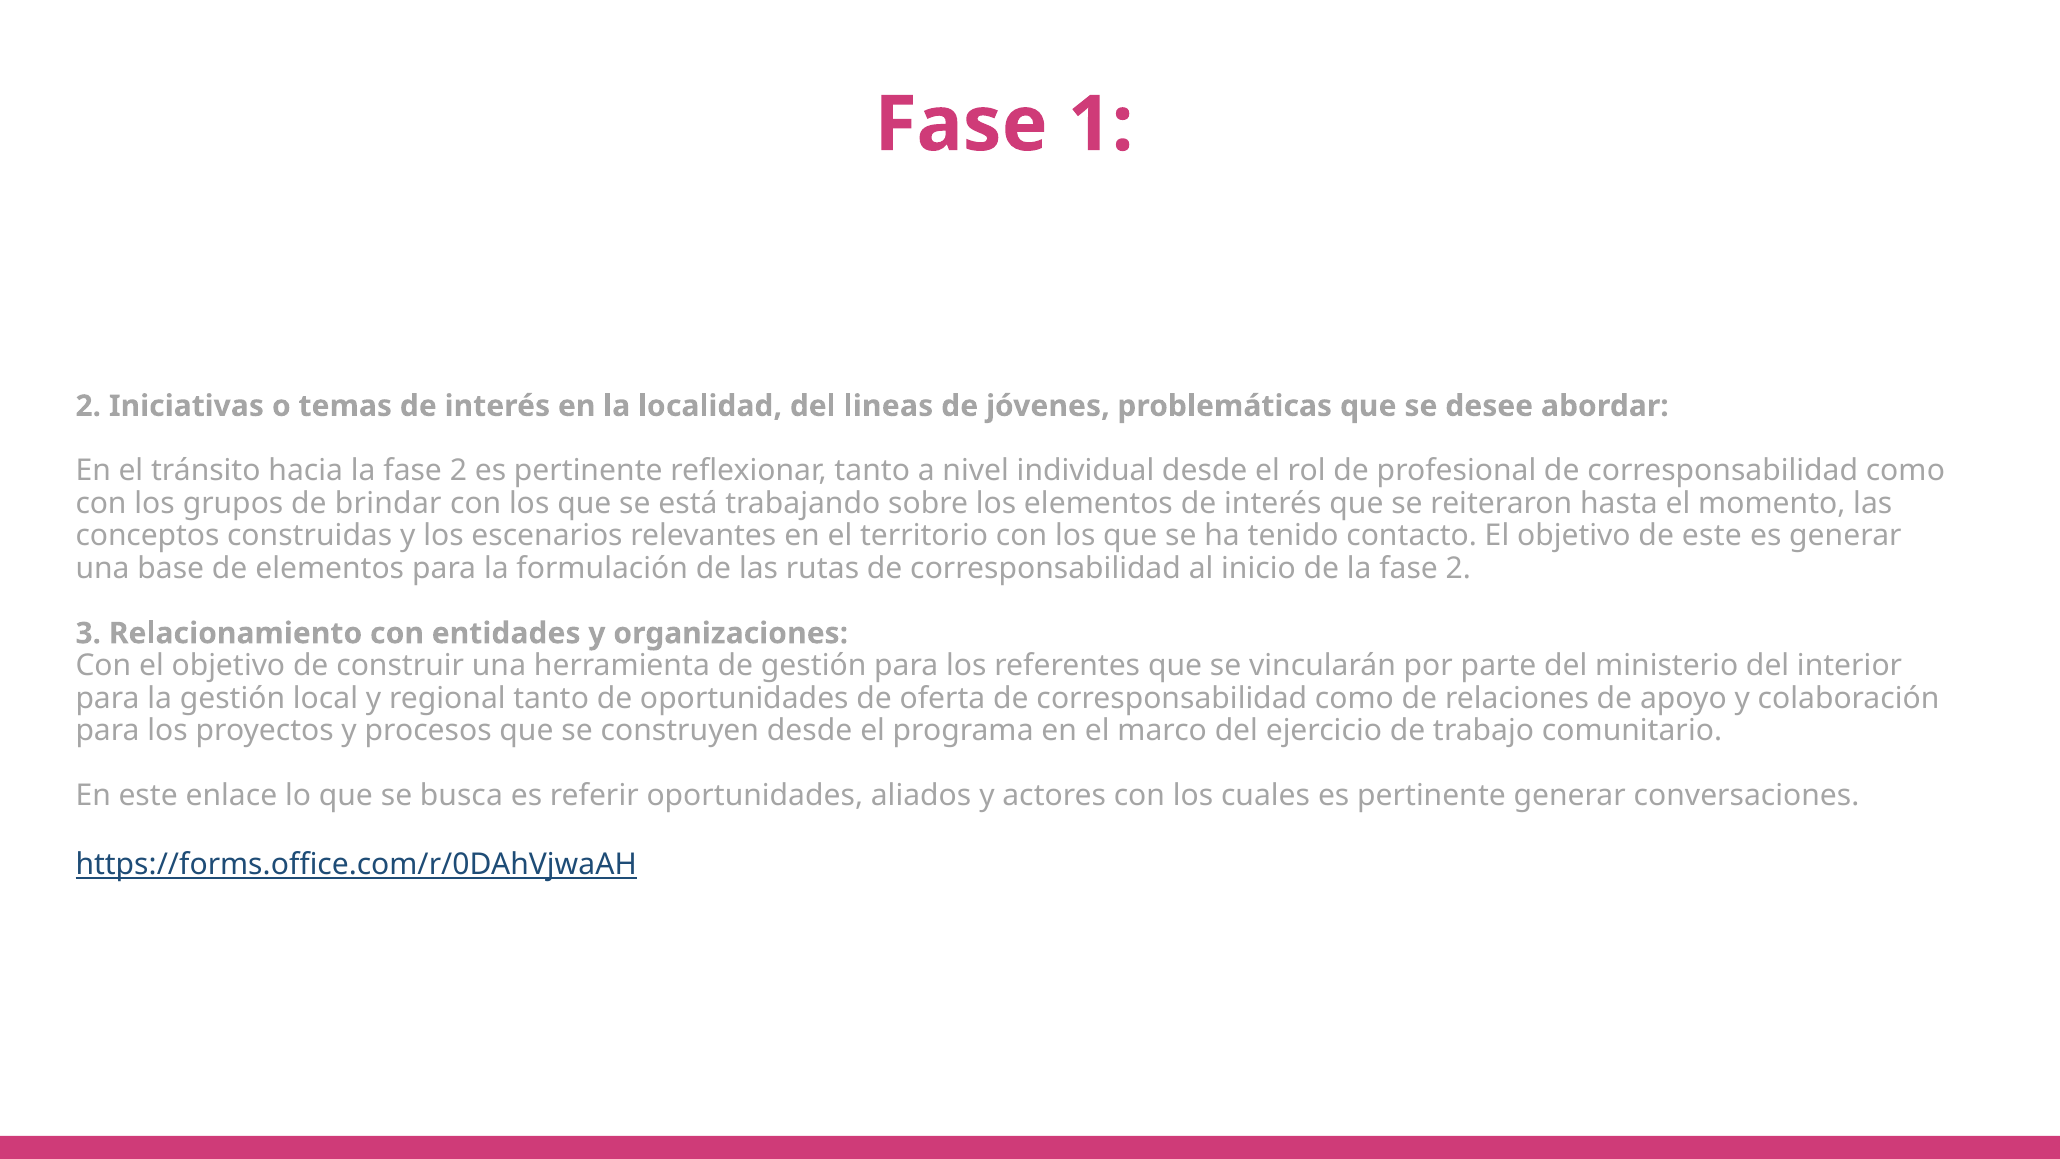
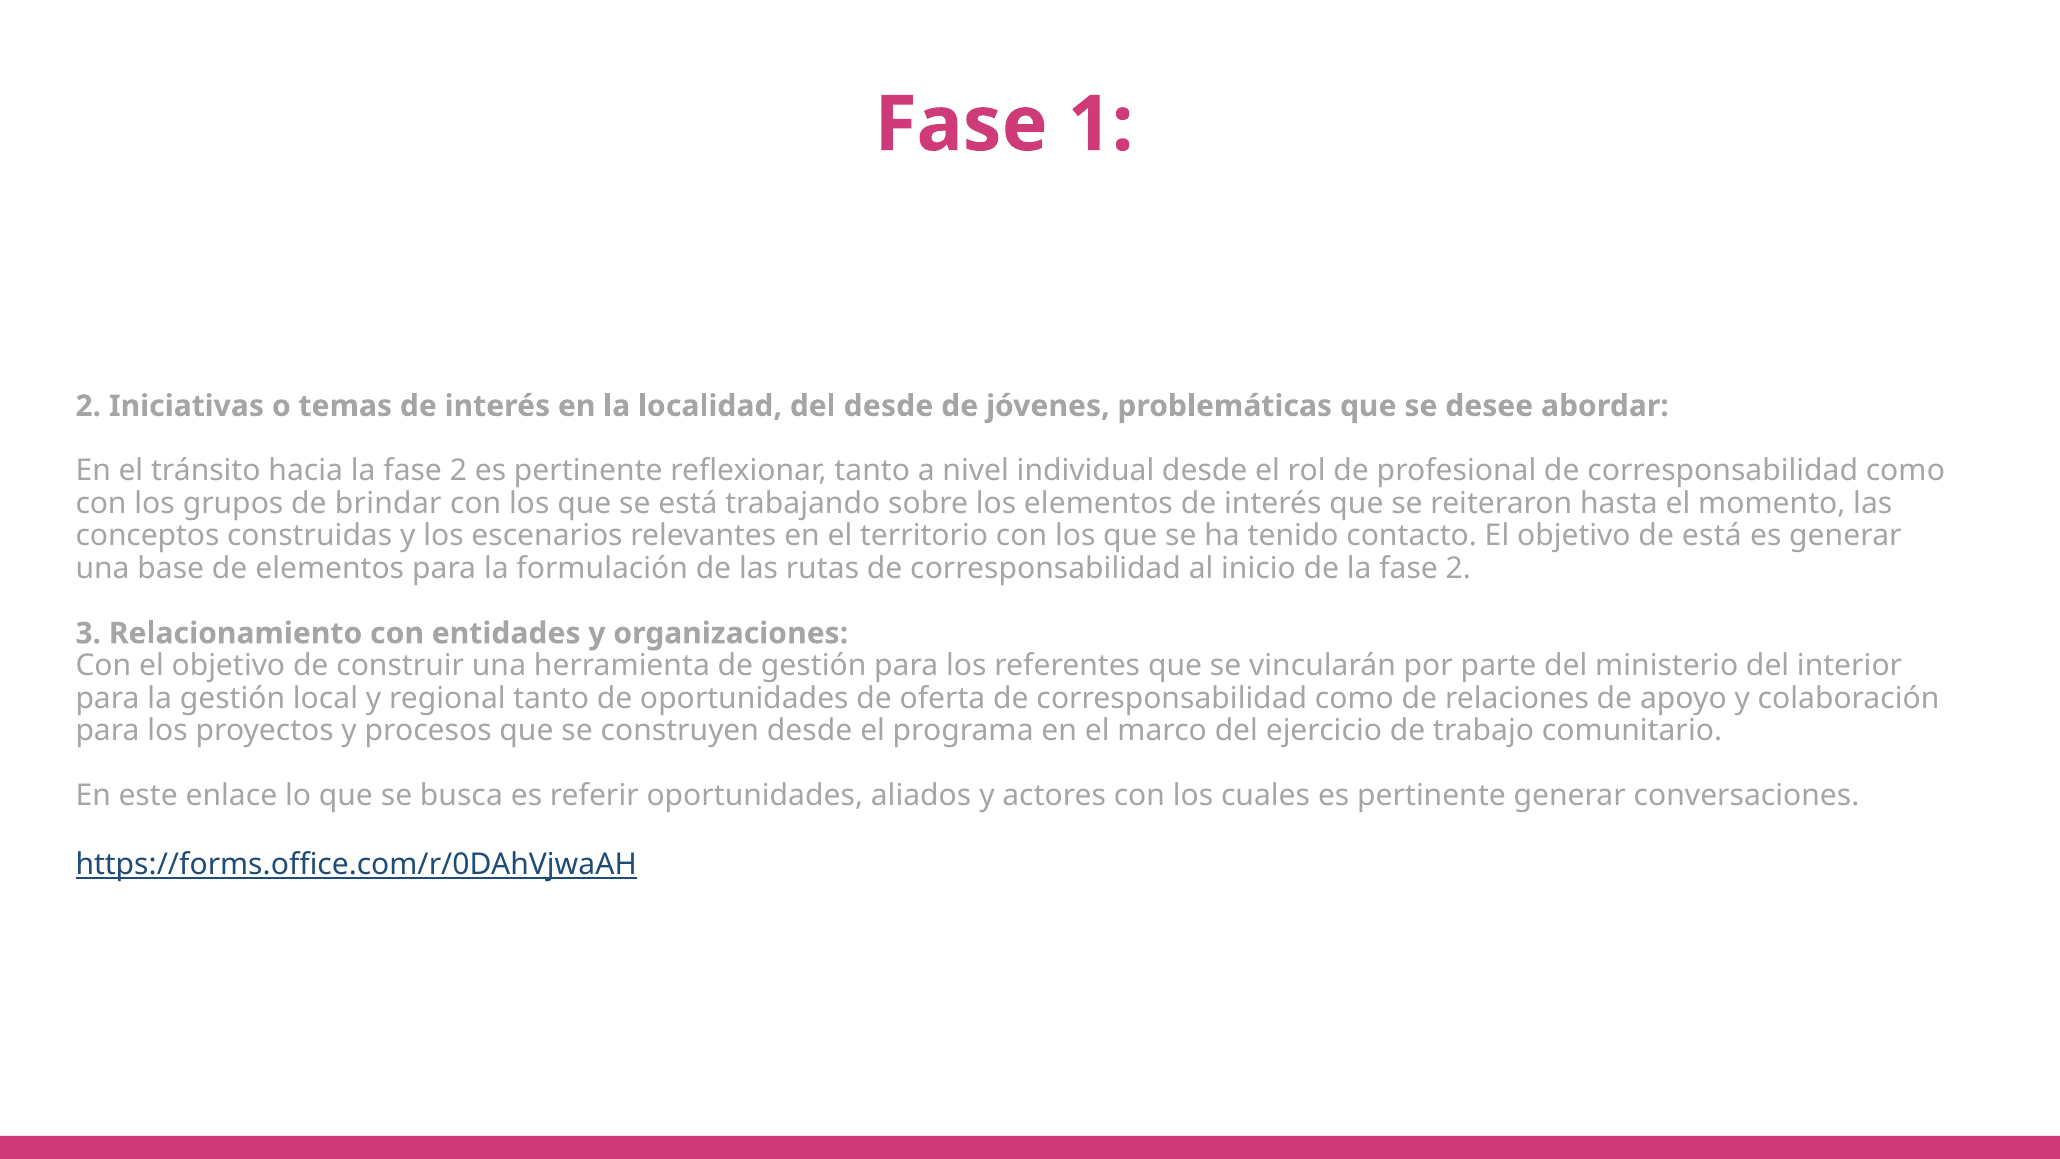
del lineas: lineas -> desde (888, 406)
de este: este -> está (1712, 536)
